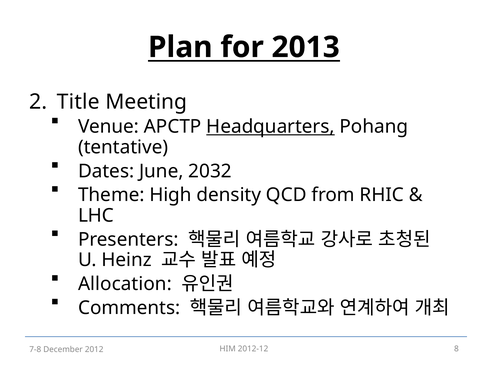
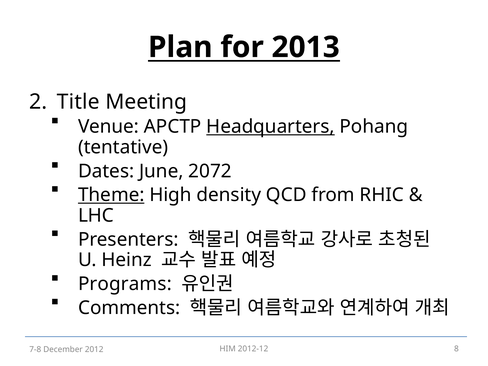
2032: 2032 -> 2072 (210, 171)
Theme underline: none -> present (111, 195)
Allocation: Allocation -> Programs (125, 284)
